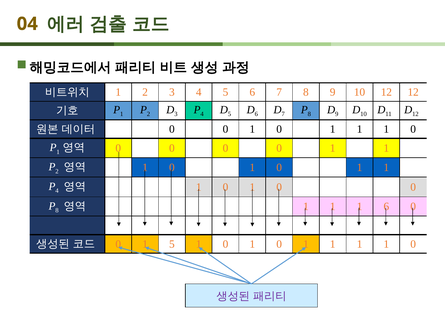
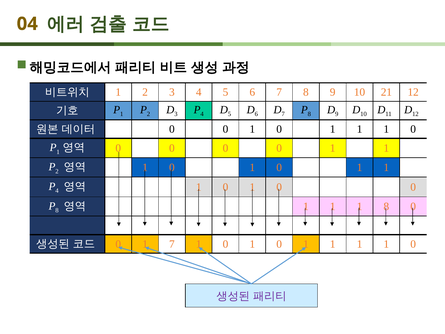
10 12: 12 -> 21 (386, 92)
1 6: 6 -> 8 (386, 206)
5: 5 -> 7 (172, 244)
